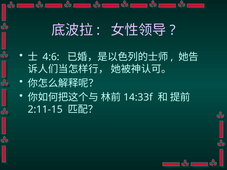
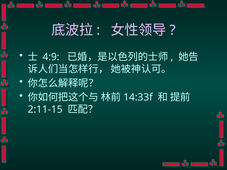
4:6: 4:6 -> 4:9 (51, 57)
